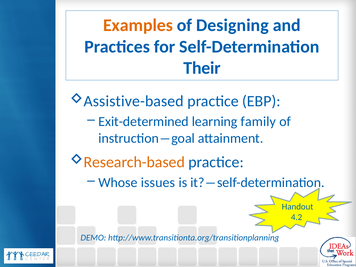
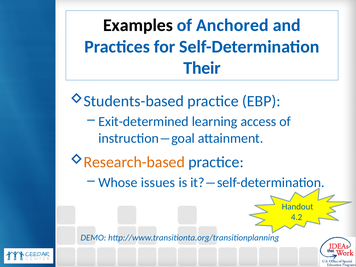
Examples colour: orange -> black (138, 25)
Designing: Designing -> Anchored (232, 25)
Assistive-based: Assistive-based -> Students-based (134, 101)
family: family -> access (258, 122)
